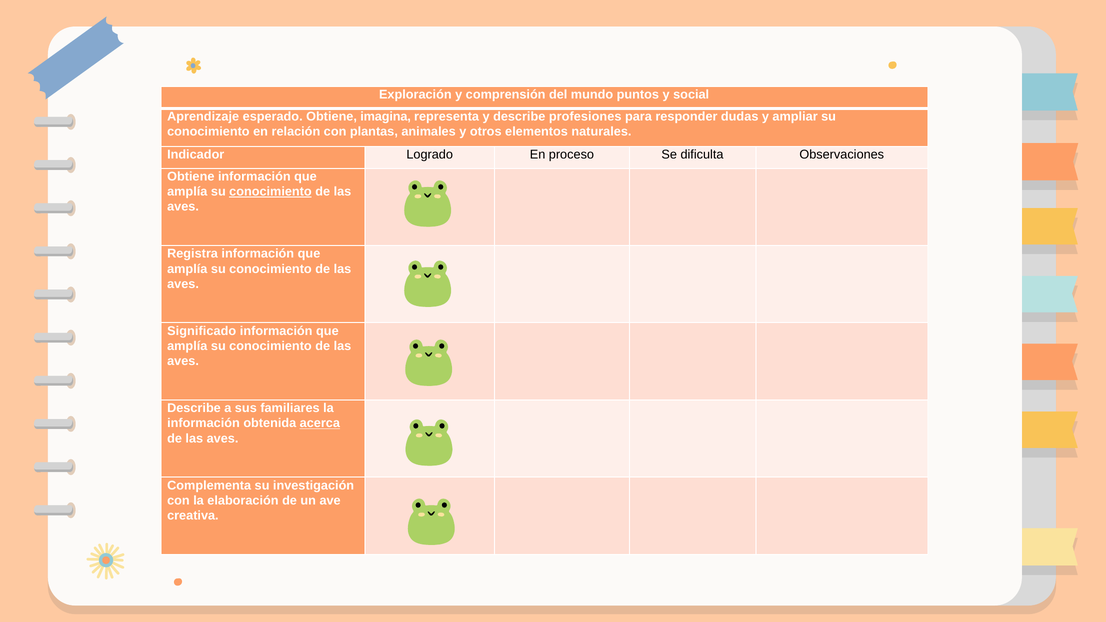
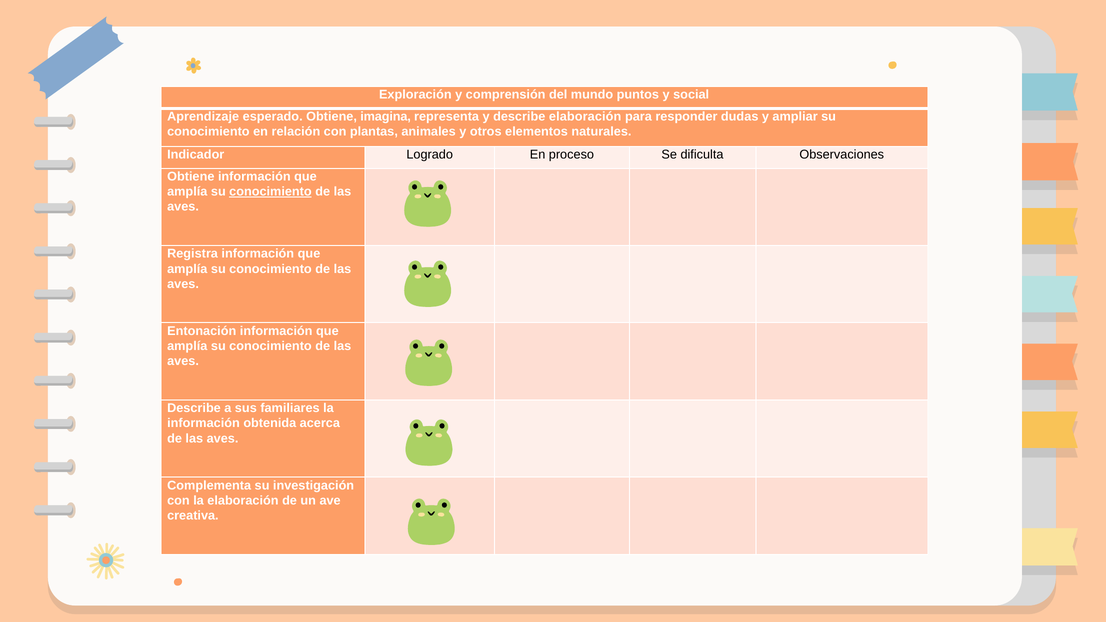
describe profesiones: profesiones -> elaboración (585, 117)
Significado: Significado -> Entonación (202, 331)
acerca underline: present -> none (320, 423)
